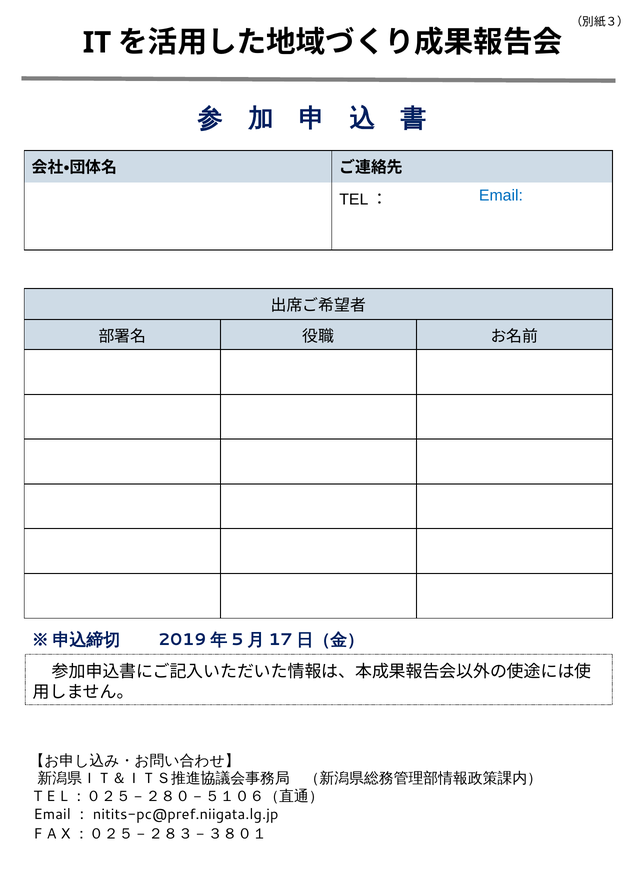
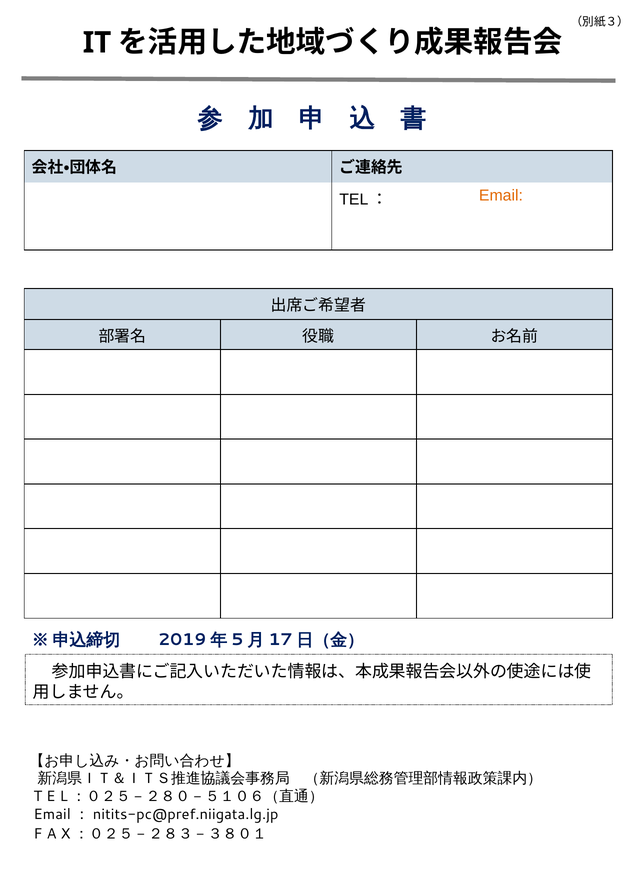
Email colour: blue -> orange (501, 195)
